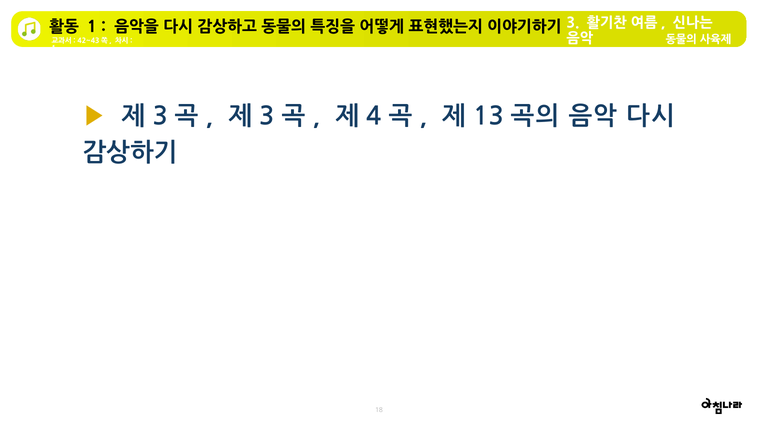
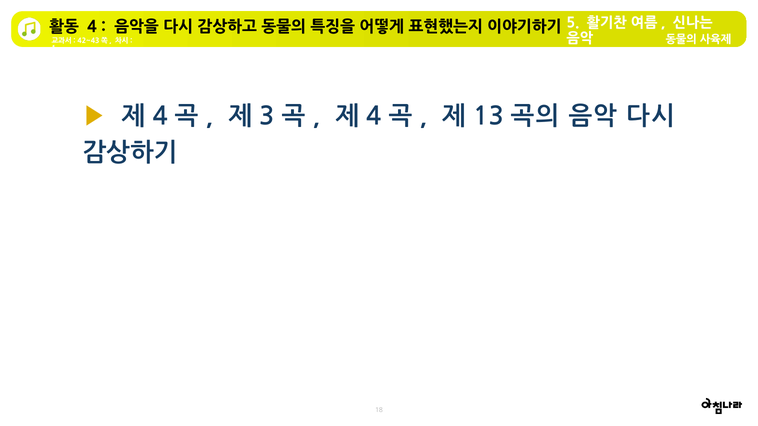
1: 1 -> 4 (92, 27)
3: 3 -> 5 (573, 23)
3: 3 -> 4 (160, 117)
